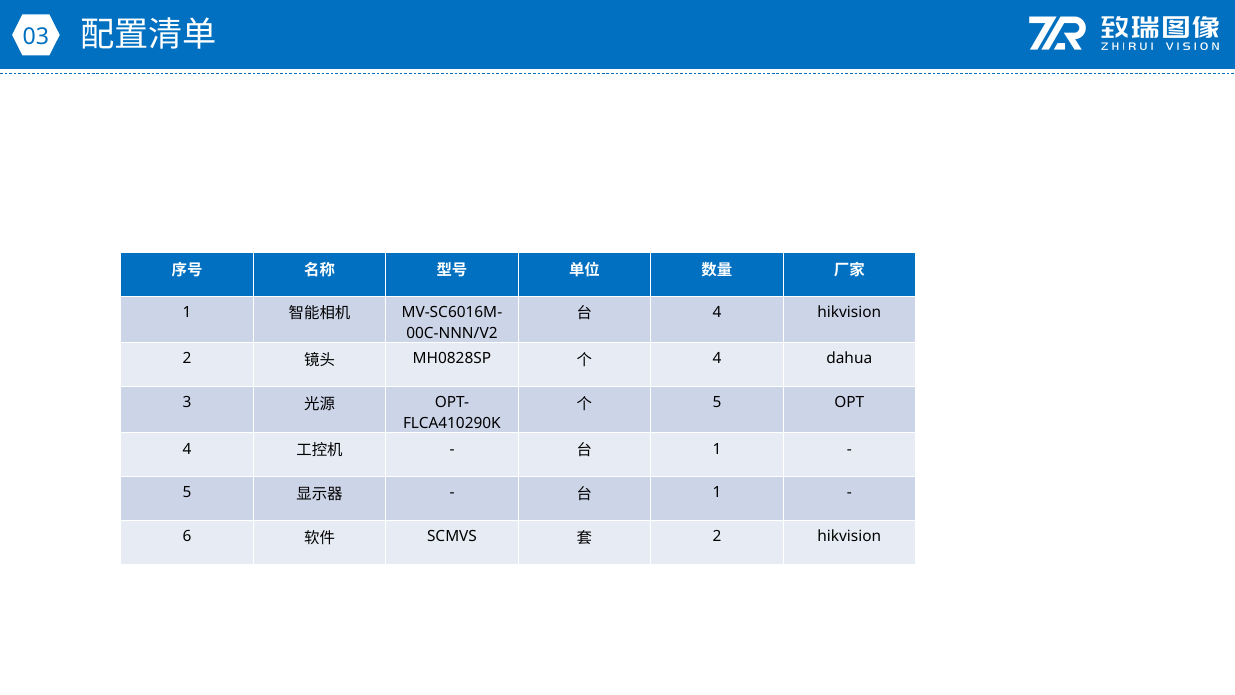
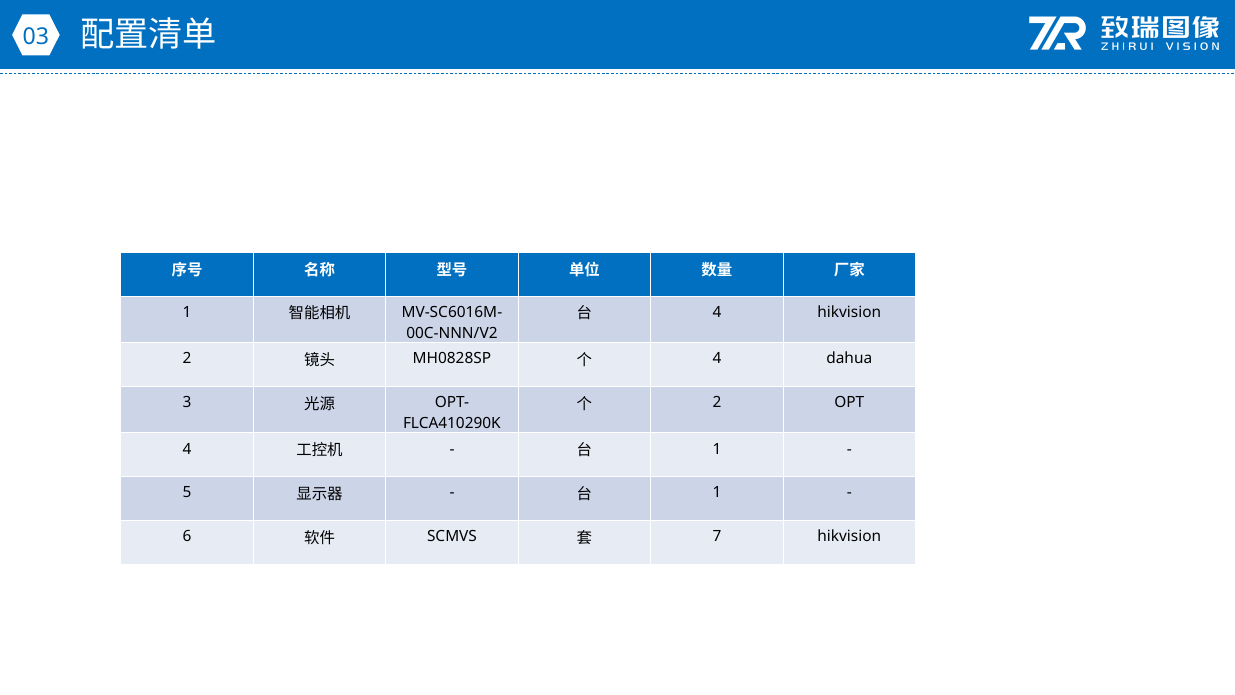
5: 5 -> 2 (717, 402)
2: 2 -> 7 (717, 536)
